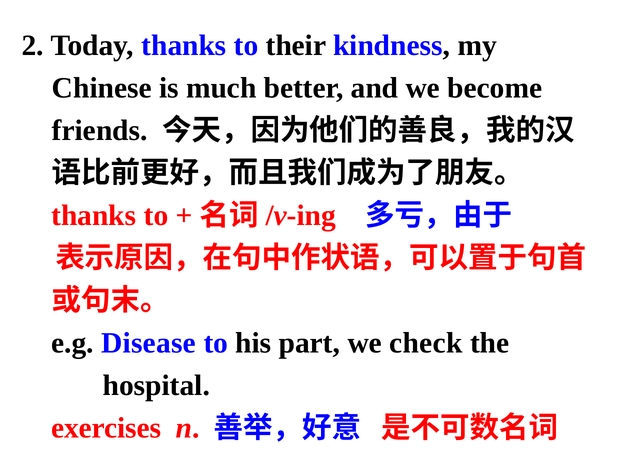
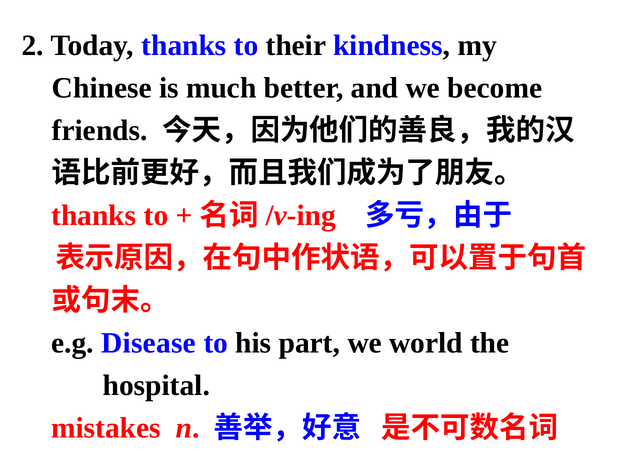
check: check -> world (426, 343)
exercises: exercises -> mistakes (106, 428)
